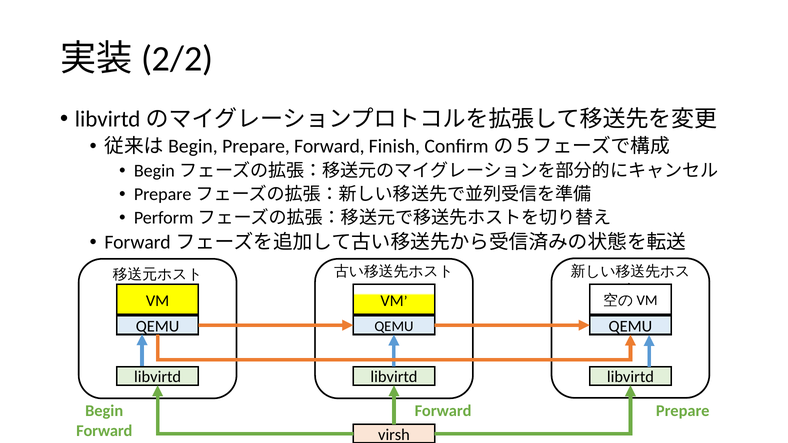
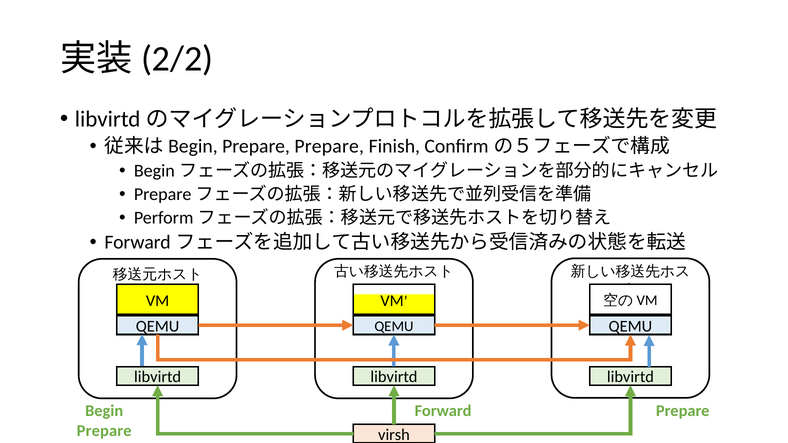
Prepare Forward: Forward -> Prepare (329, 146)
Forward: Forward -> Prepare (104, 431)
